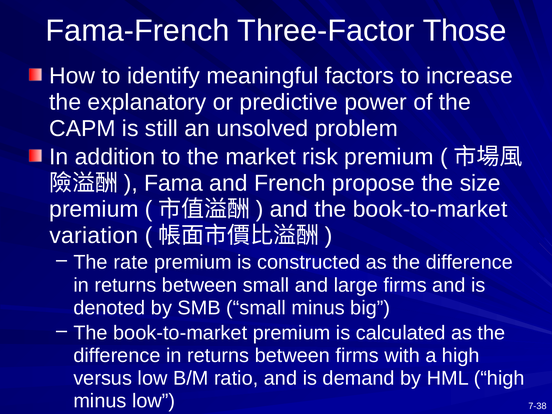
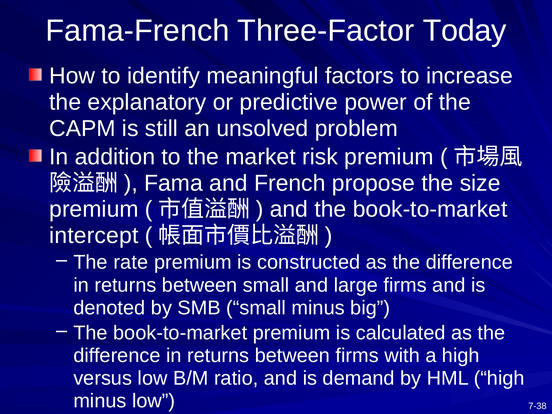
Those: Those -> Today (465, 31)
variation: variation -> intercept (94, 236)
